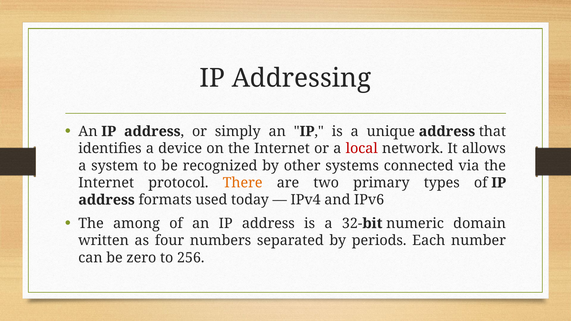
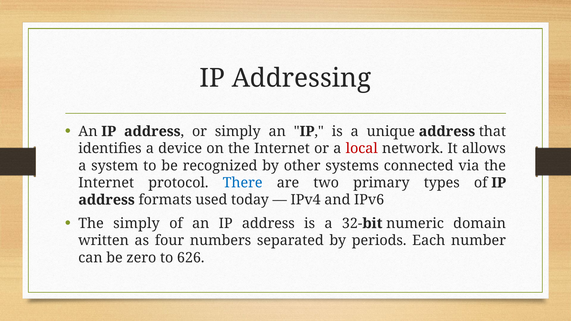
There colour: orange -> blue (243, 183)
The among: among -> simply (136, 224)
256: 256 -> 626 (191, 258)
